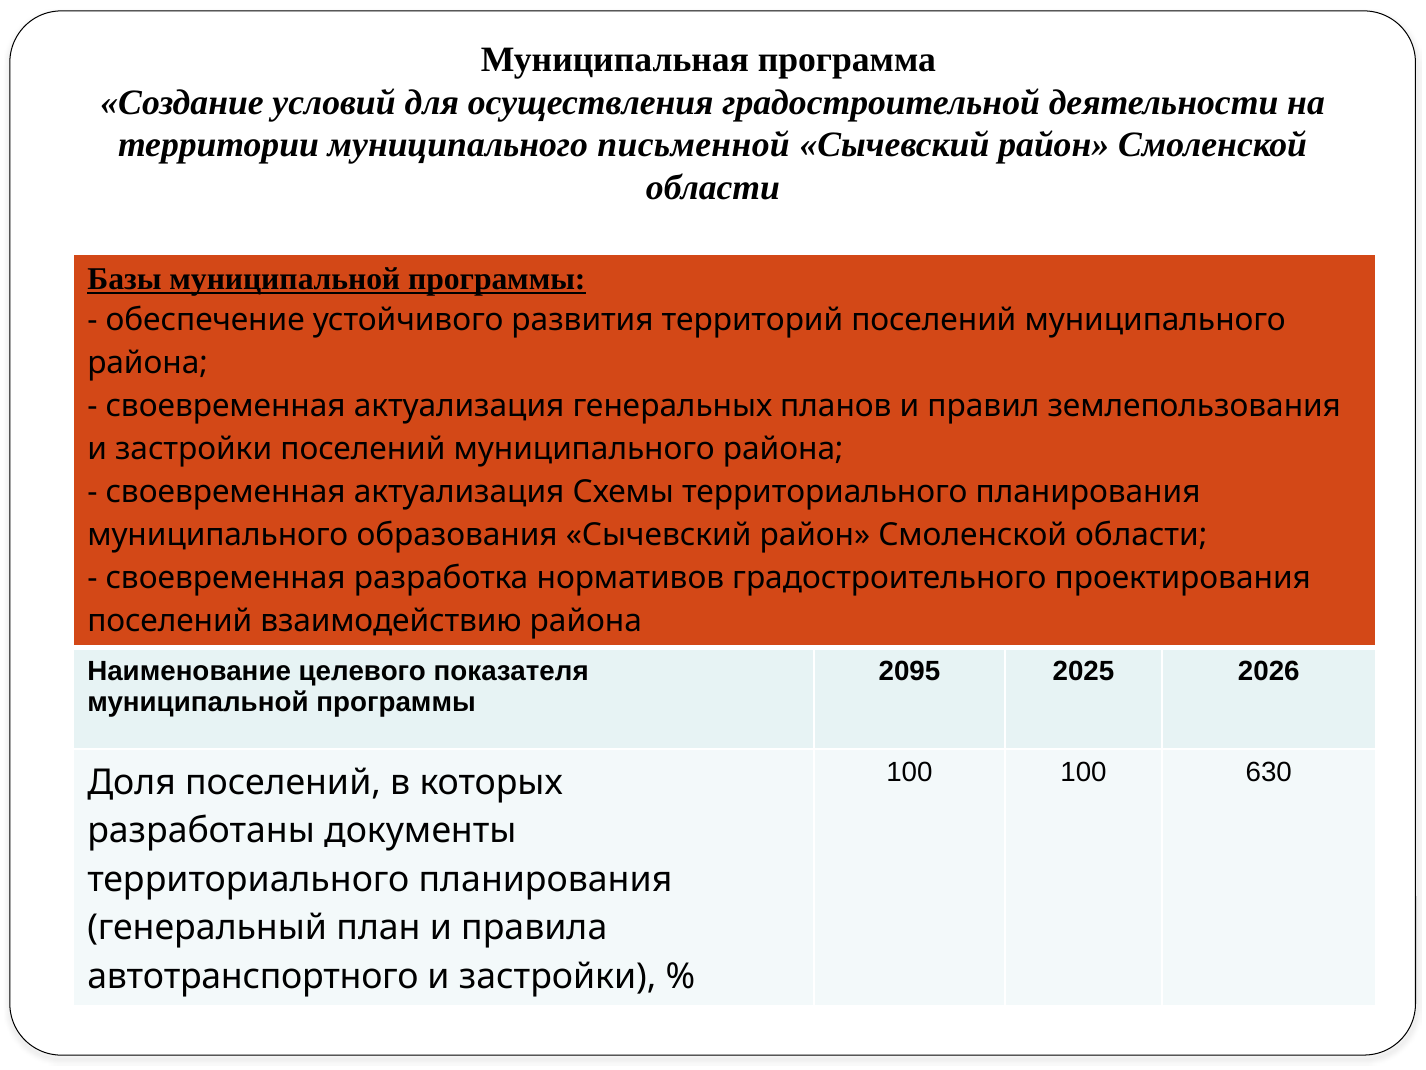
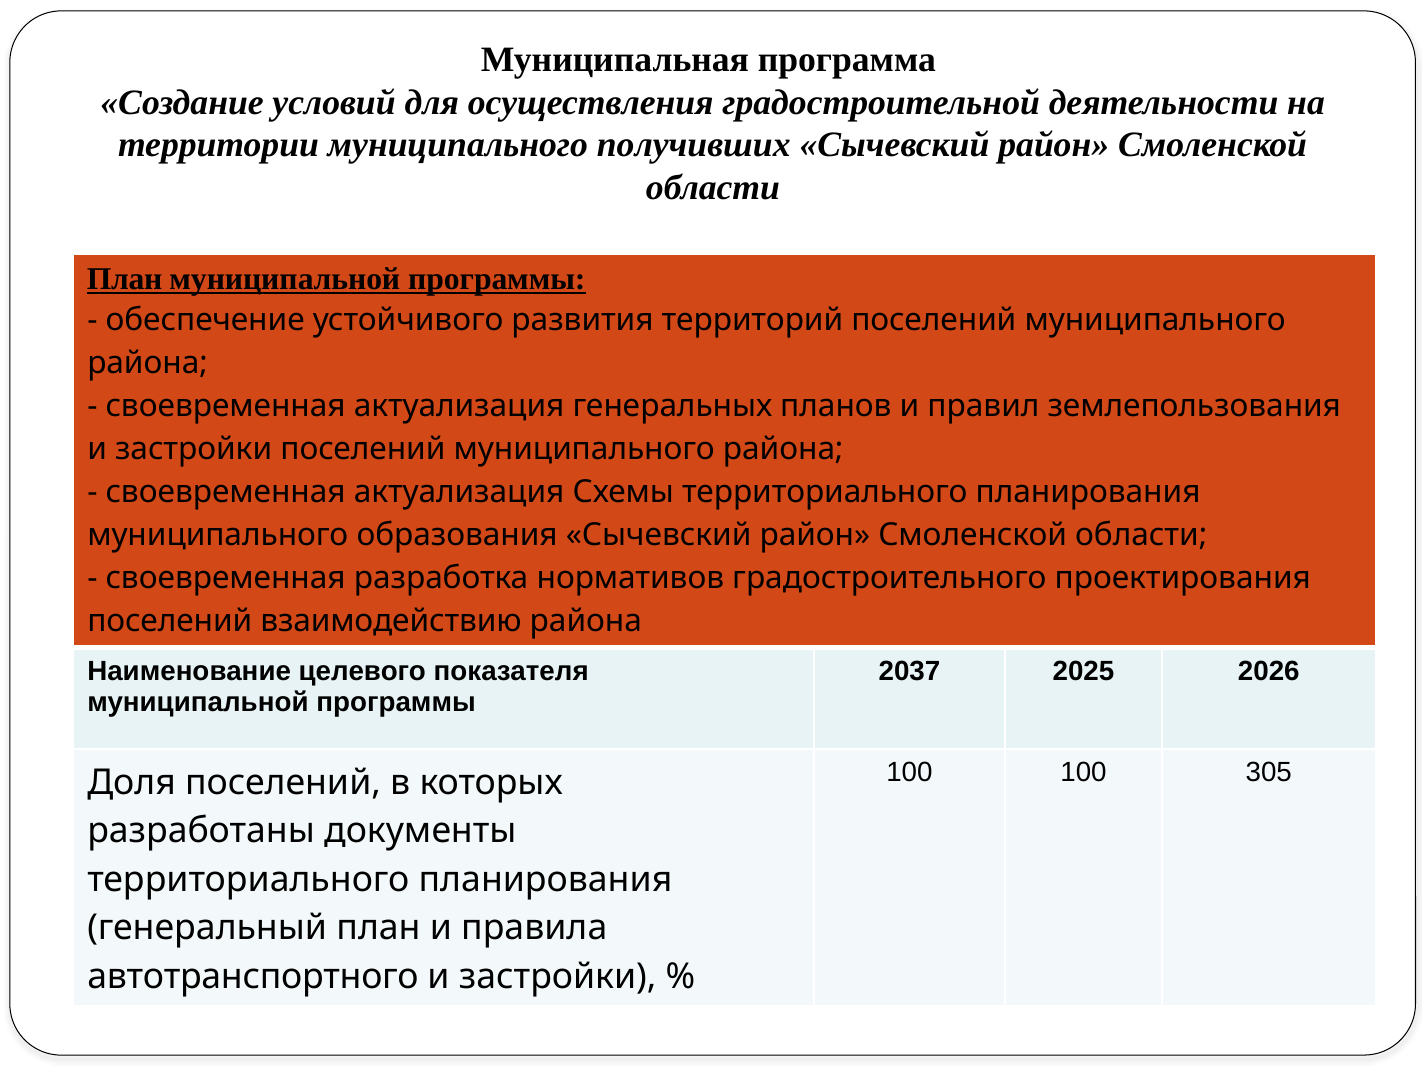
письменной: письменной -> получивших (694, 145)
Базы: Базы -> План (125, 279)
2095: 2095 -> 2037 (909, 671)
630: 630 -> 305 (1269, 772)
